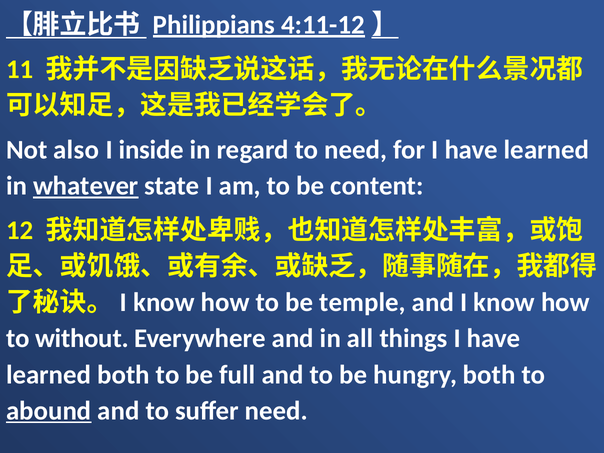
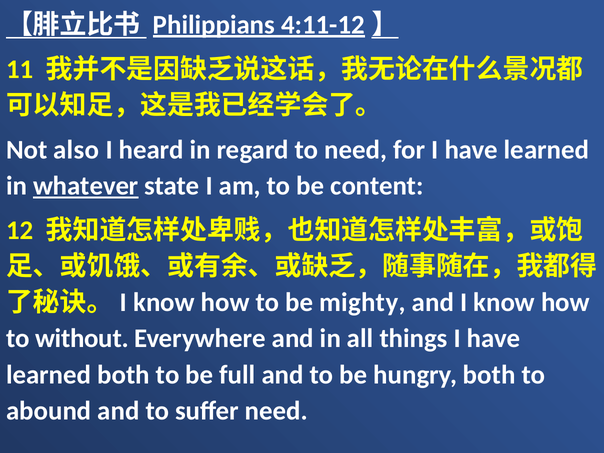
inside: inside -> heard (151, 150)
temple: temple -> mighty (362, 303)
abound underline: present -> none (49, 411)
